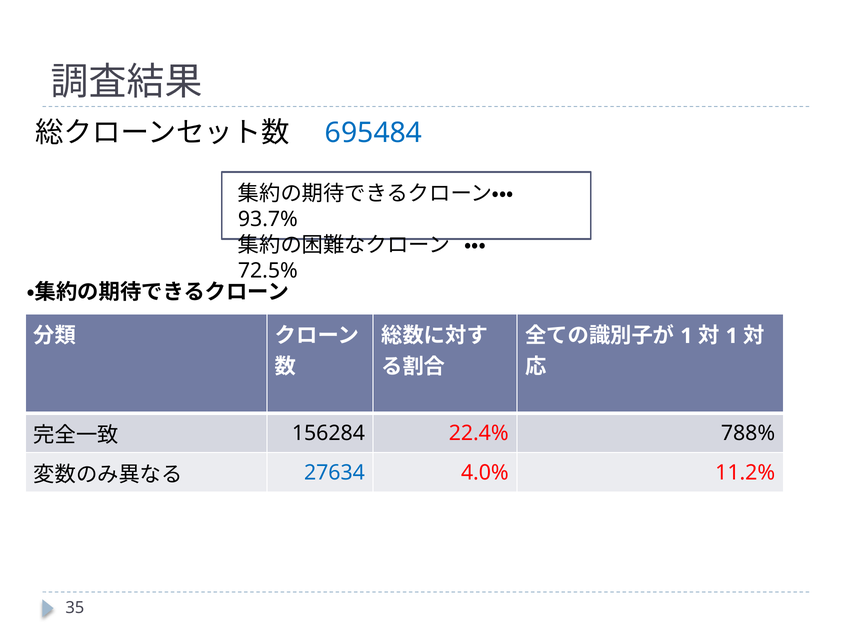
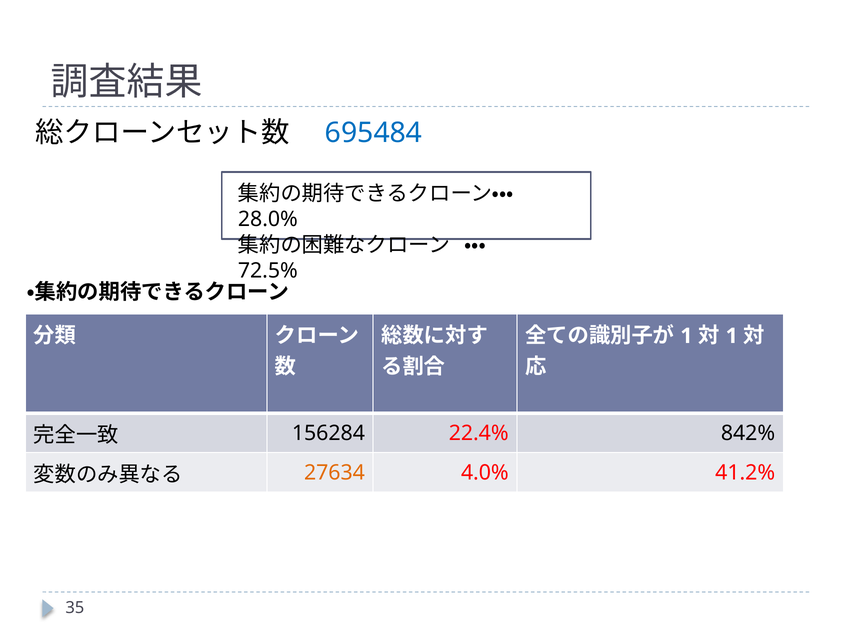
93.7%: 93.7% -> 28.0% (268, 219)
788%: 788% -> 842% (748, 433)
27634 colour: blue -> orange (334, 473)
11.2%: 11.2% -> 41.2% (745, 473)
